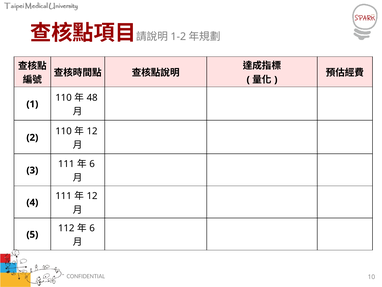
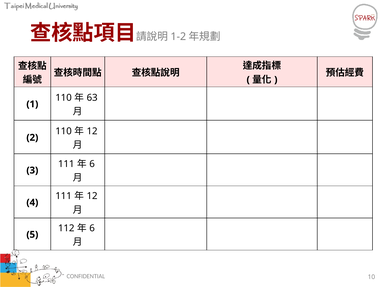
48: 48 -> 63 (92, 97)
